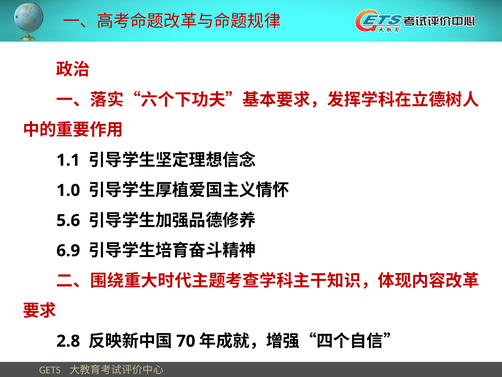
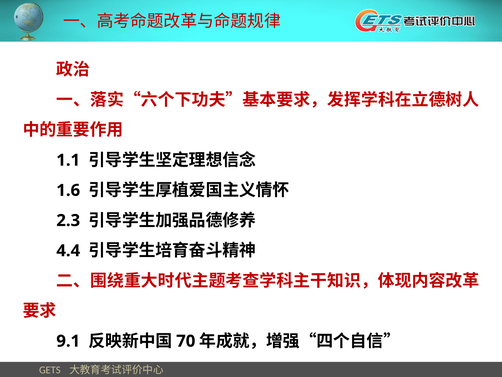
1.0: 1.0 -> 1.6 (68, 190)
5.6: 5.6 -> 2.3 (68, 220)
6.9: 6.9 -> 4.4 (68, 250)
2.8: 2.8 -> 9.1 (68, 341)
